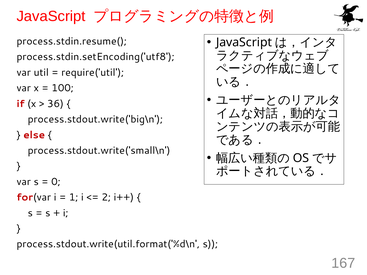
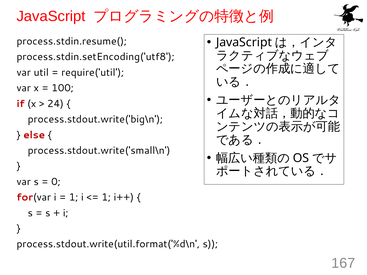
36: 36 -> 24 (55, 104)
2: 2 -> 1 (106, 198)
